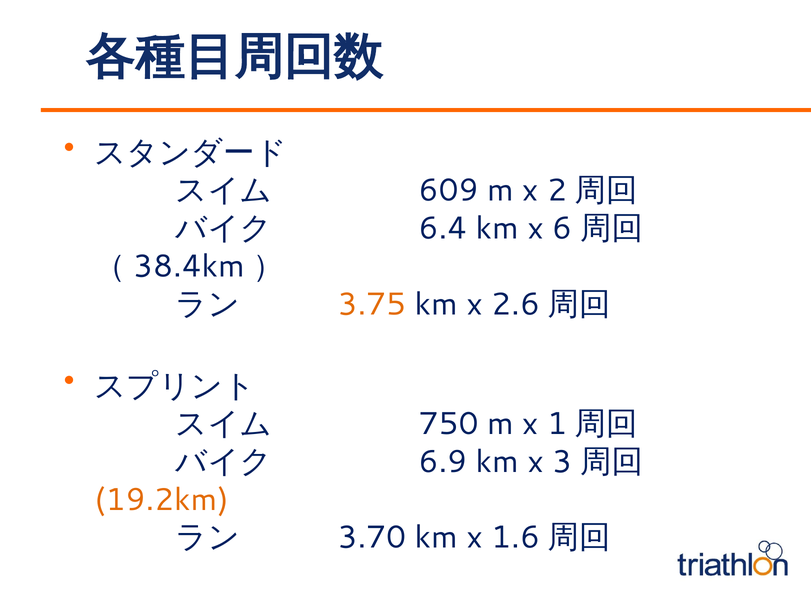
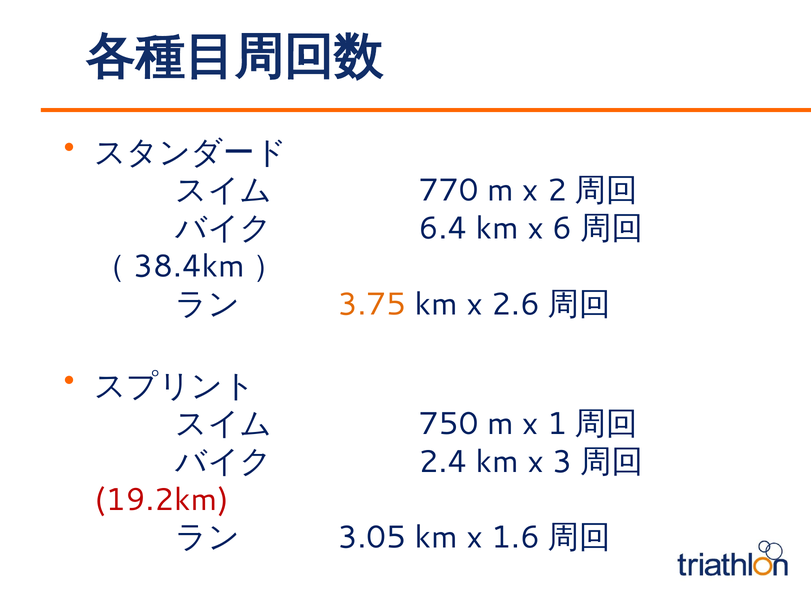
609: 609 -> 770 (449, 191)
6.9: 6.9 -> 2.4 (443, 462)
19.2km colour: orange -> red (162, 500)
3.70: 3.70 -> 3.05 (372, 538)
